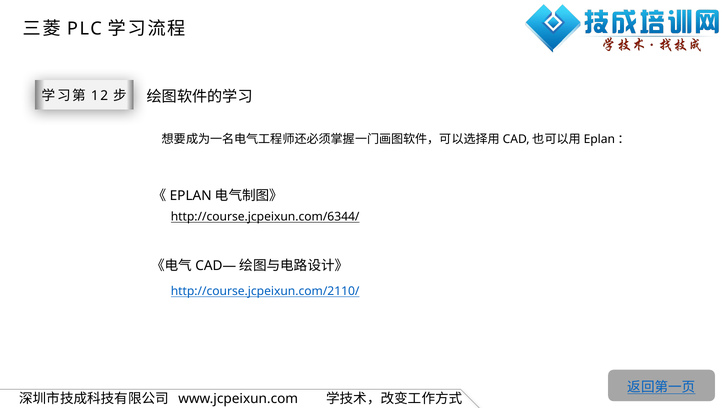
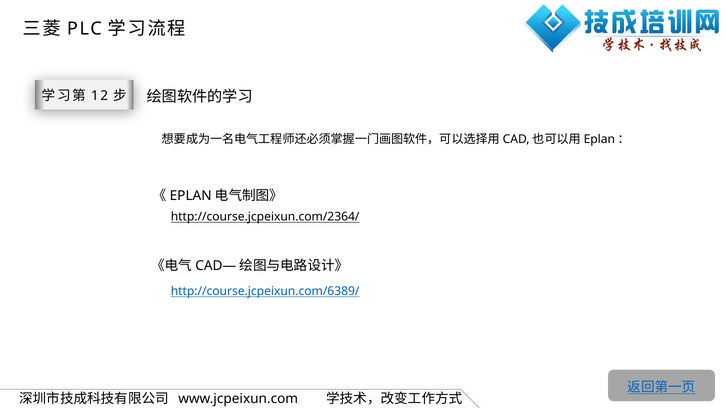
http://course.jcpeixun.com/6344/: http://course.jcpeixun.com/6344/ -> http://course.jcpeixun.com/2364/ (265, 217)
http://course.jcpeixun.com/2110/: http://course.jcpeixun.com/2110/ -> http://course.jcpeixun.com/6389/ (265, 291)
